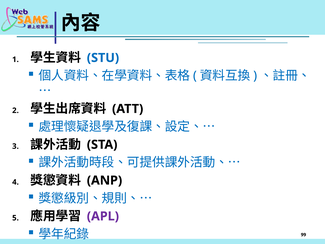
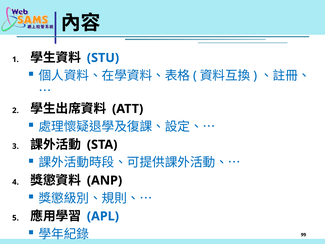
APL colour: purple -> blue (103, 216)
